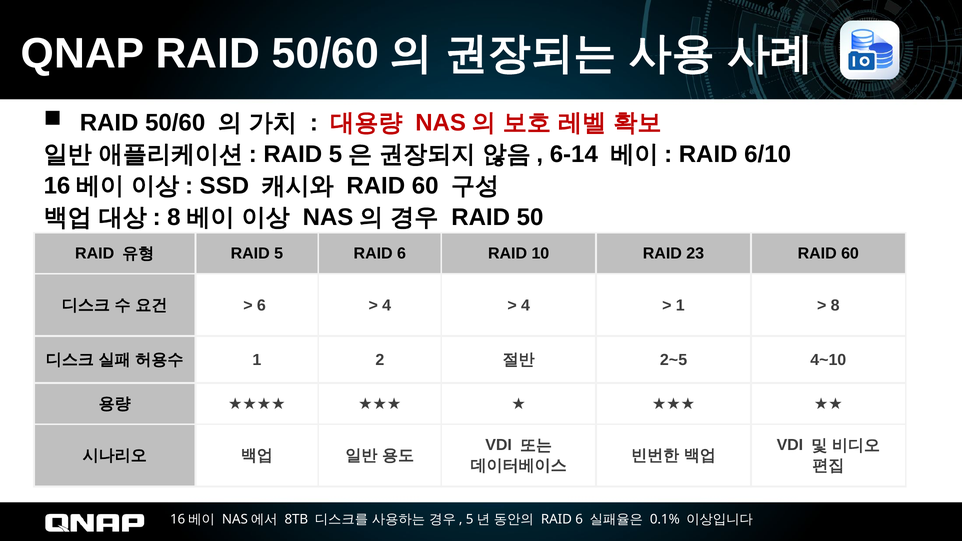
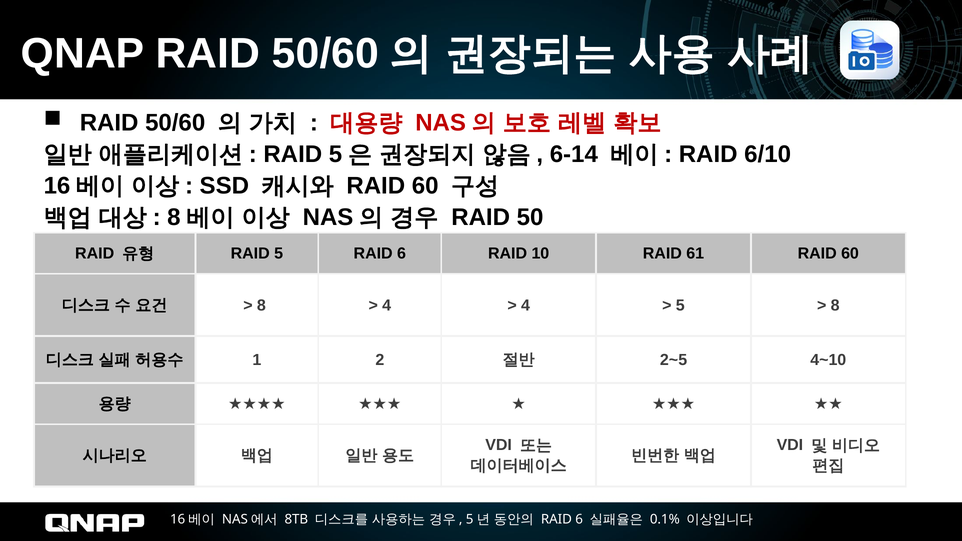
23: 23 -> 61 (695, 254)
6: 6 -> 8 (261, 305)
1: 1 -> 5 (680, 305)
